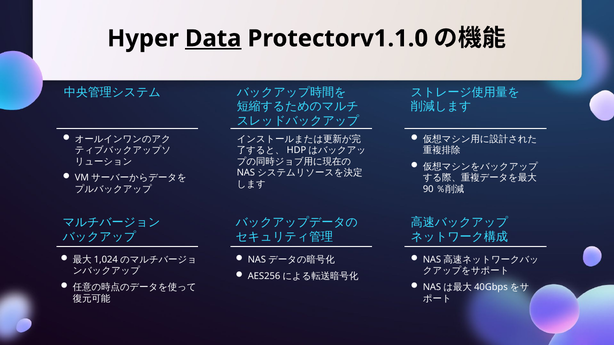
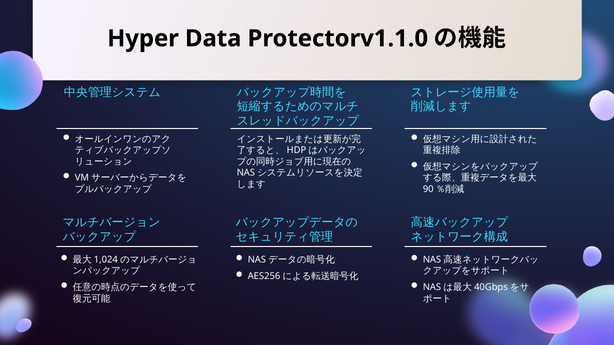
Data underline: present -> none (213, 38)
